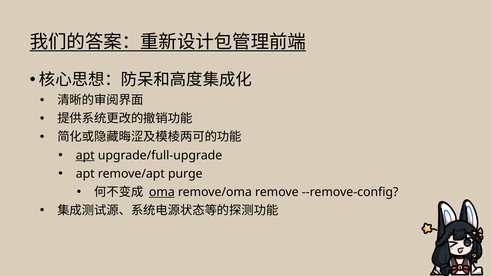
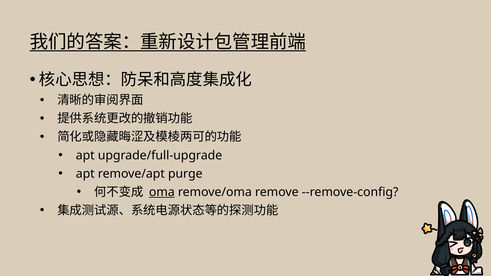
apt underline: present -> none (85, 155)
